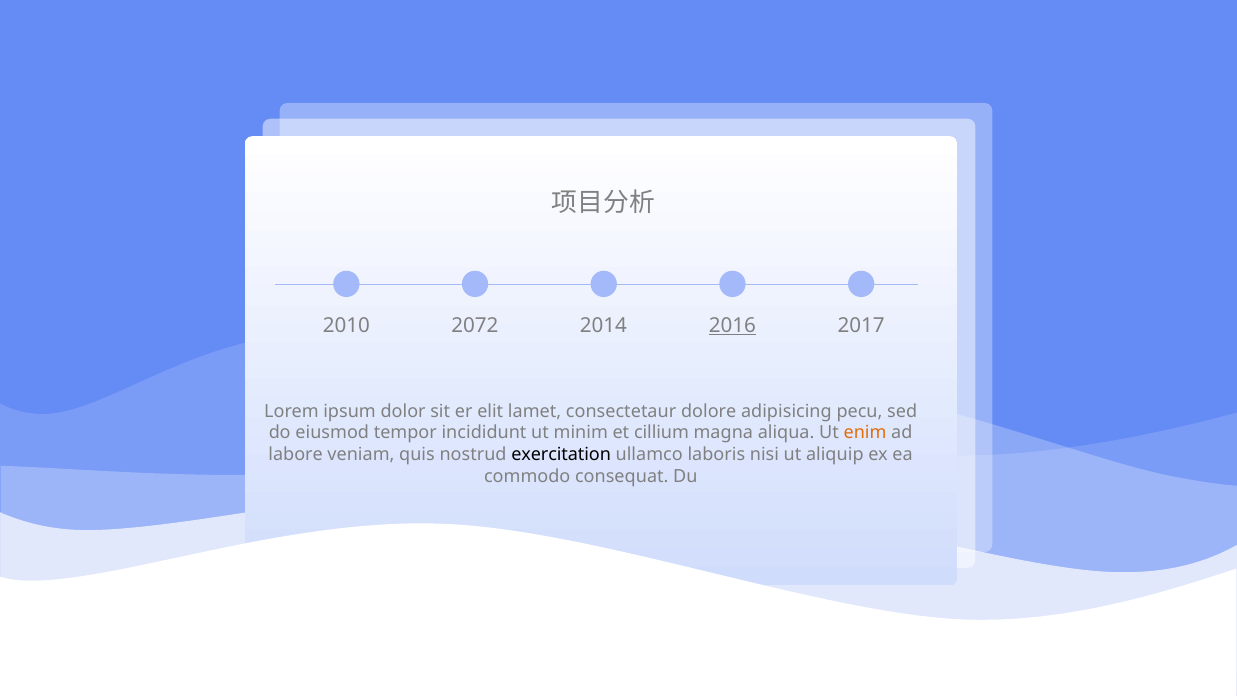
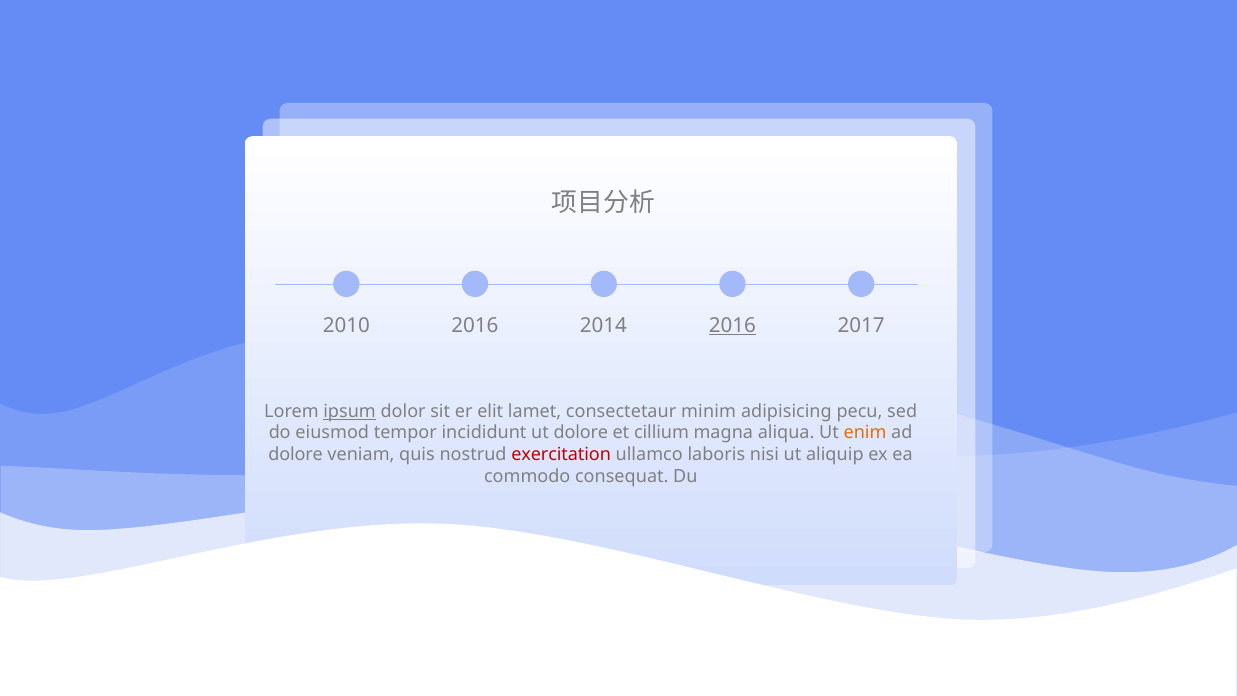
2010 2072: 2072 -> 2016 (475, 326)
ipsum underline: none -> present (350, 411)
dolore: dolore -> minim (709, 411)
ut minim: minim -> dolore (581, 433)
labore: labore -> dolore (296, 455)
exercitation colour: black -> red (561, 455)
